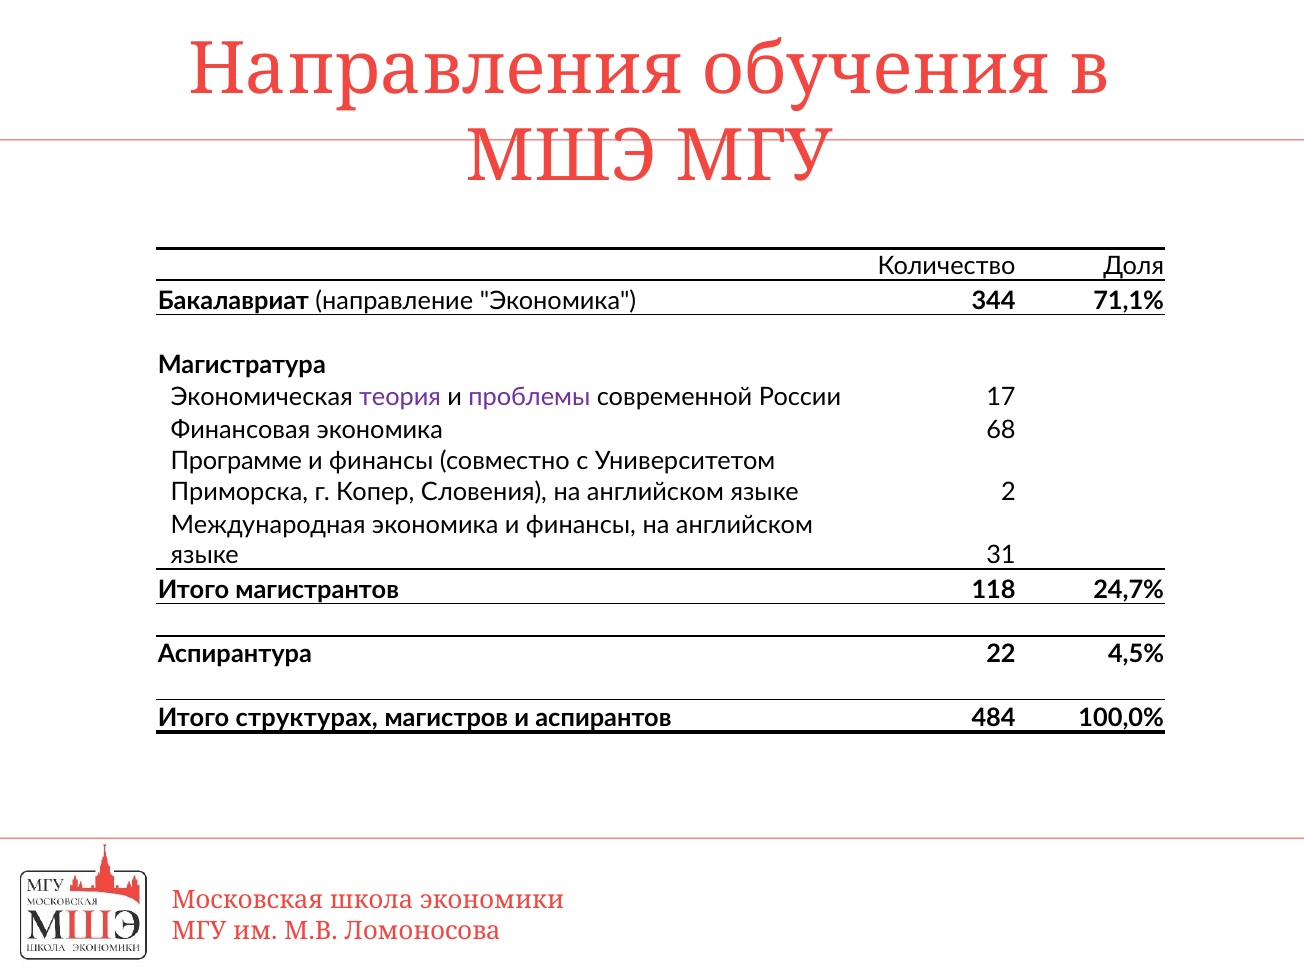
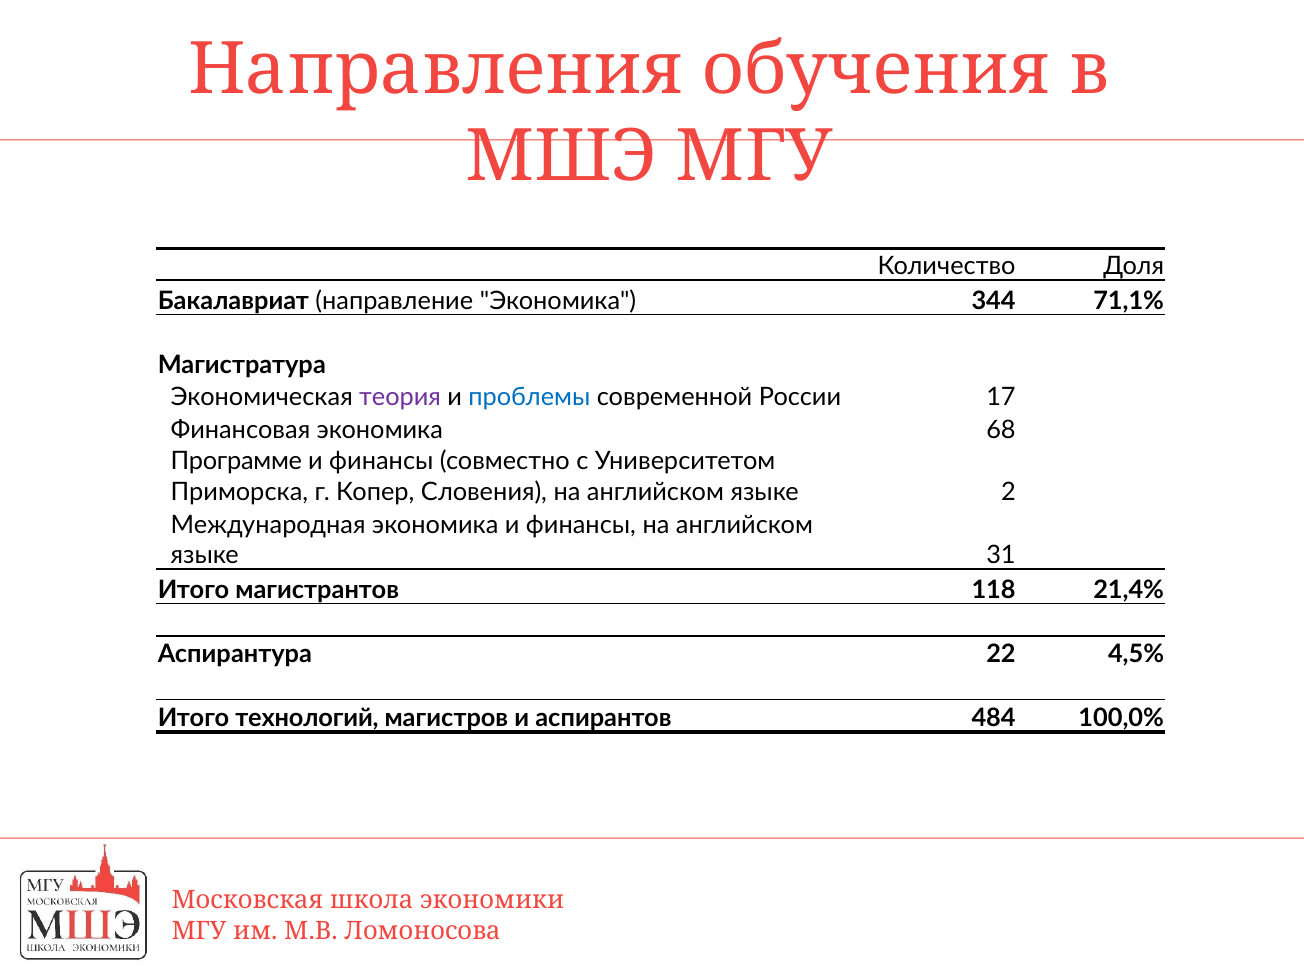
проблемы colour: purple -> blue (529, 397)
24,7%: 24,7% -> 21,4% (1129, 590)
структурах: структурах -> технологий (307, 718)
